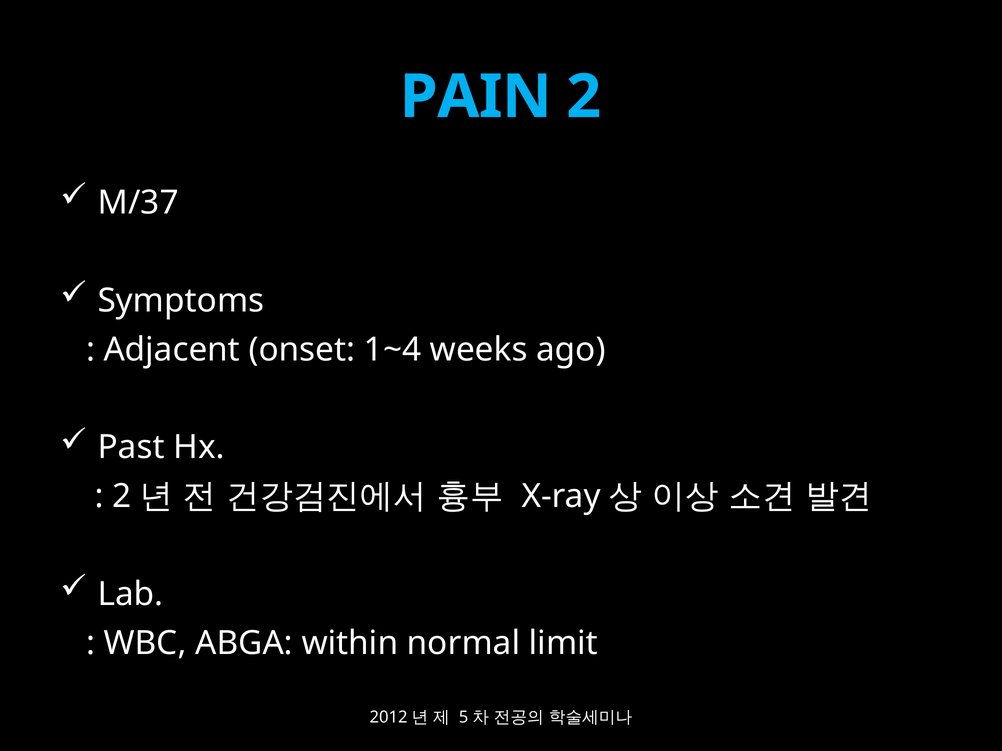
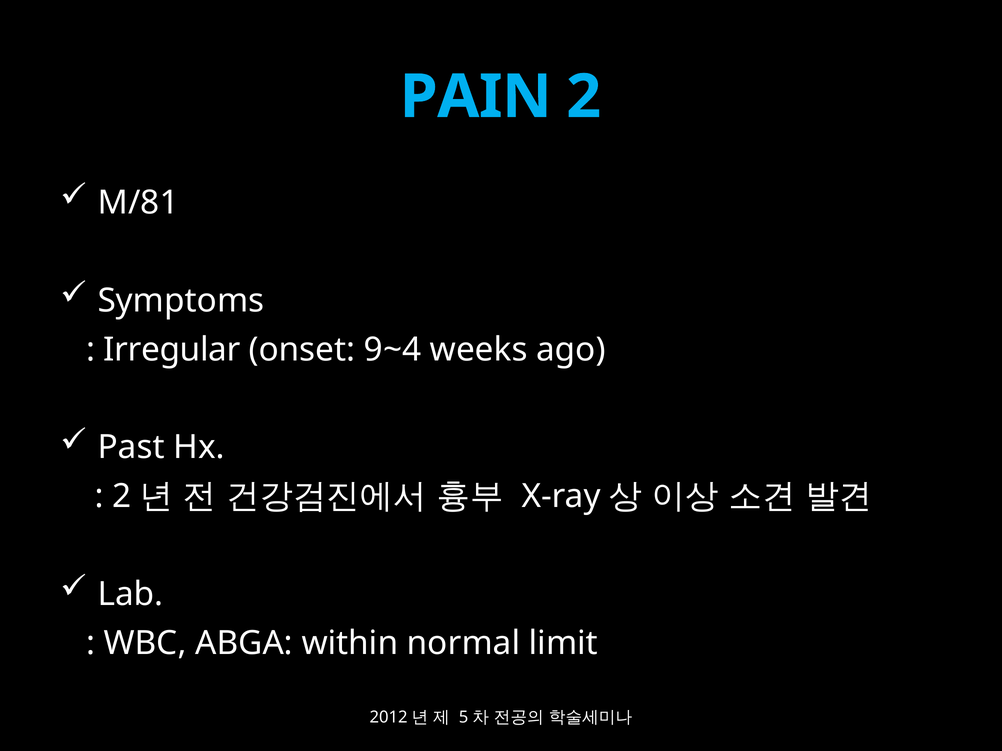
M/37: M/37 -> M/81 (138, 203)
Adjacent: Adjacent -> Irregular (172, 350)
1~4: 1~4 -> 9~4 (393, 350)
